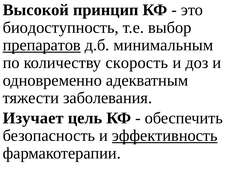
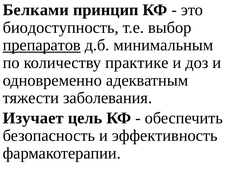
Высокой: Высокой -> Белками (36, 10)
скорость: скорость -> практике (137, 63)
эффективность underline: present -> none (165, 136)
